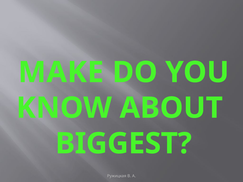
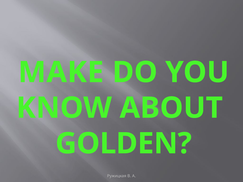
BIGGEST: BIGGEST -> GOLDEN (124, 144)
